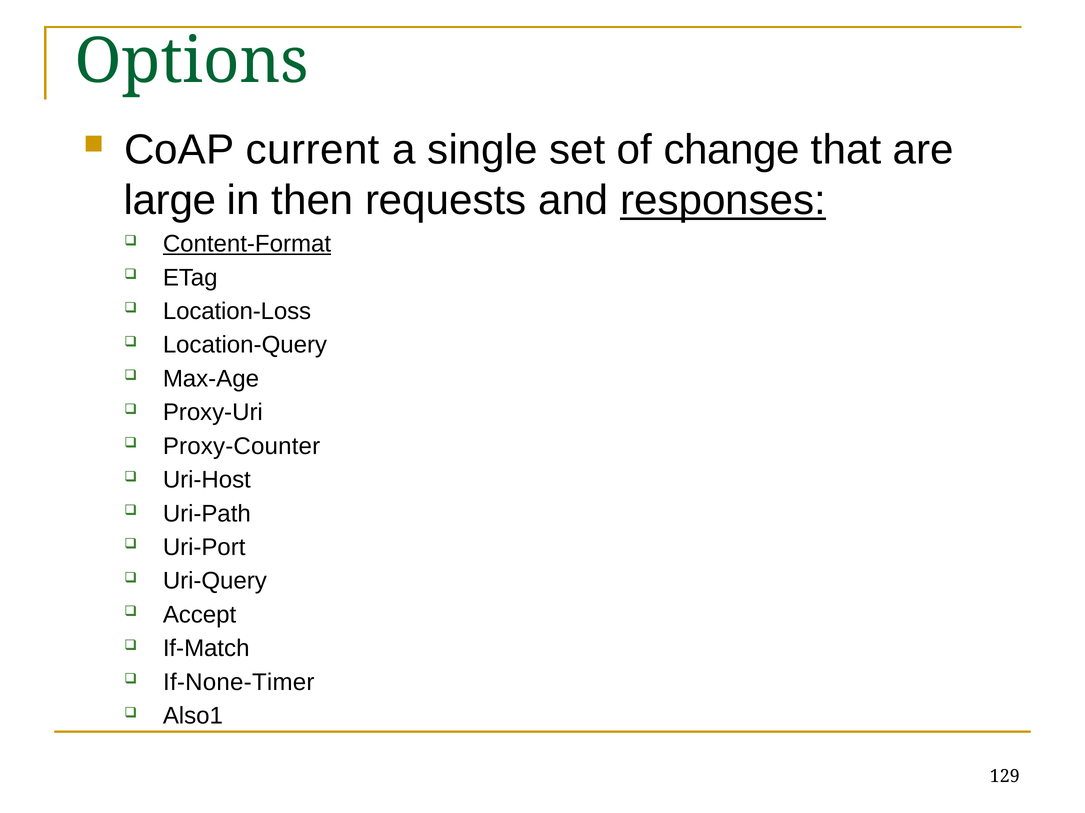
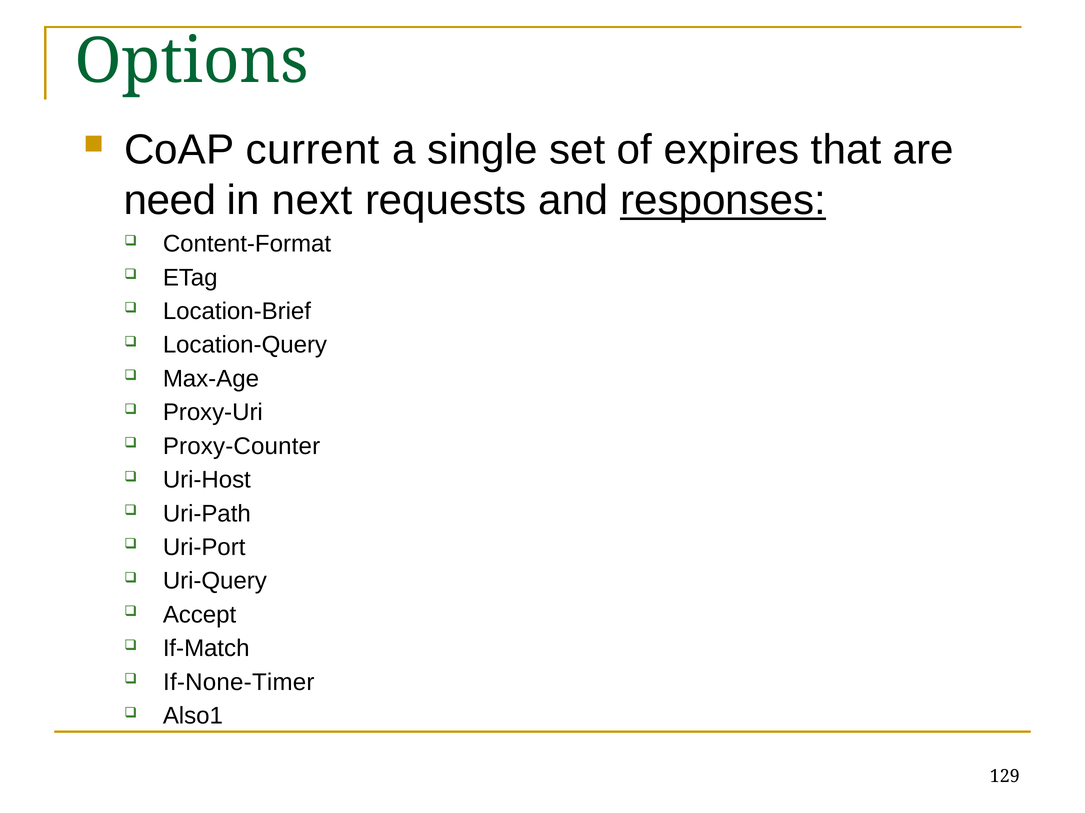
change: change -> expires (732, 150)
large: large -> need (170, 201)
then: then -> next (312, 201)
Content-Format underline: present -> none (247, 244)
Location-Loss: Location-Loss -> Location-Brief (237, 312)
